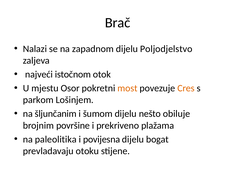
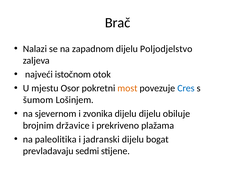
Cres colour: orange -> blue (186, 88)
parkom: parkom -> šumom (38, 100)
šljunčanim: šljunčanim -> sjevernom (56, 114)
šumom: šumom -> zvonika (98, 114)
dijelu nešto: nešto -> dijelu (150, 114)
površine: površine -> državice (73, 126)
povijesna: povijesna -> jadranski (101, 139)
otoku: otoku -> sedmi (87, 151)
